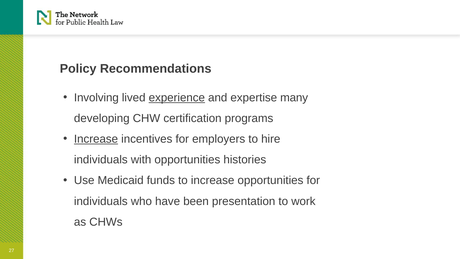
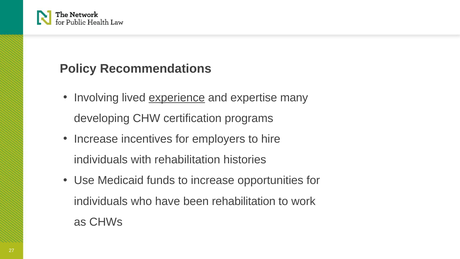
Increase underline: present -> none (96, 139)
with opportunities: opportunities -> rehabilitation (187, 160)
been presentation: presentation -> rehabilitation (244, 201)
